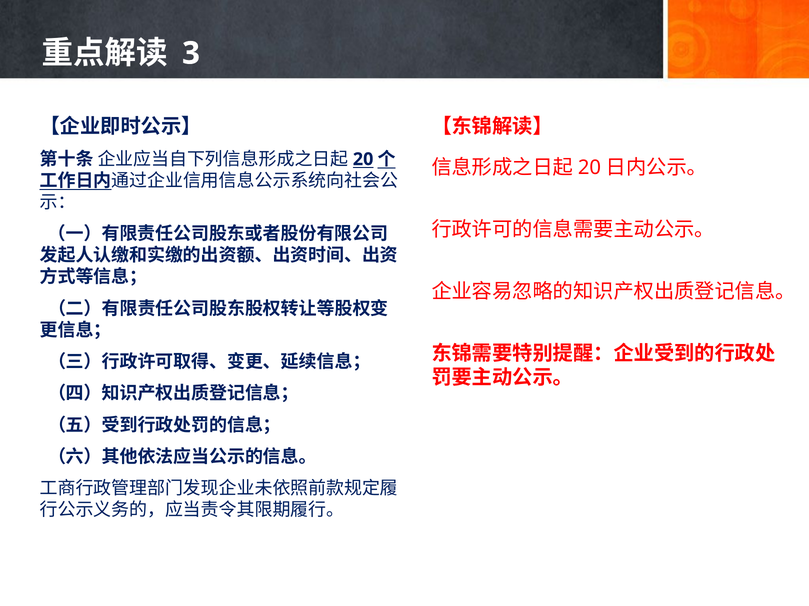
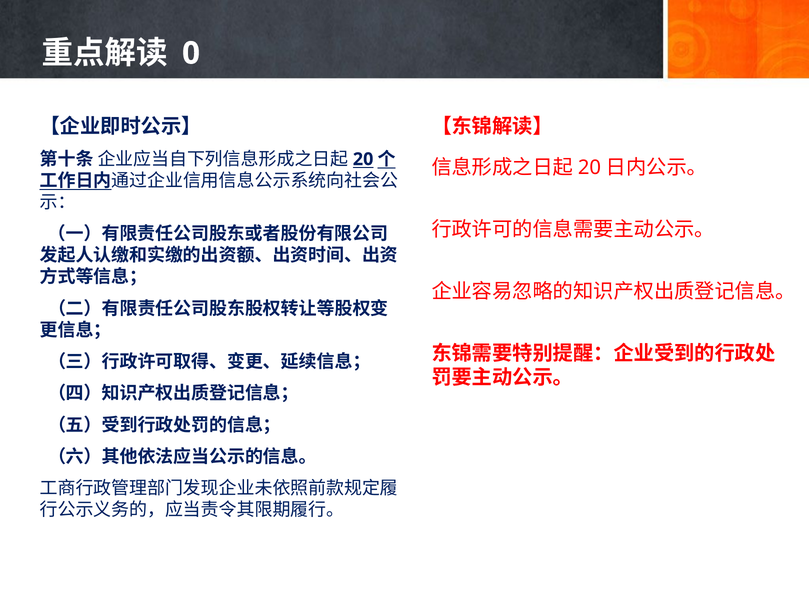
3: 3 -> 0 (191, 53)
